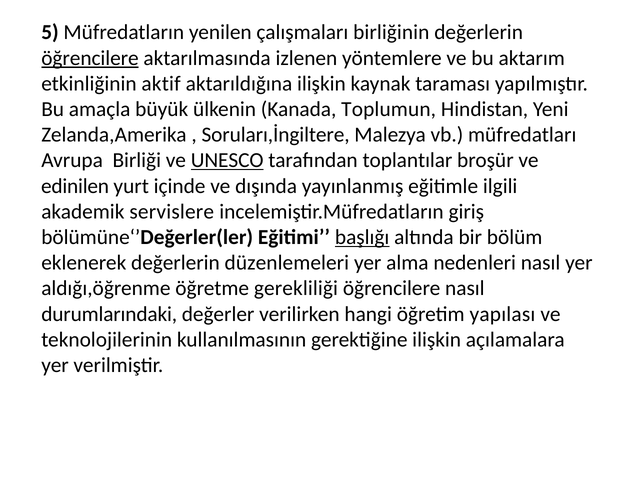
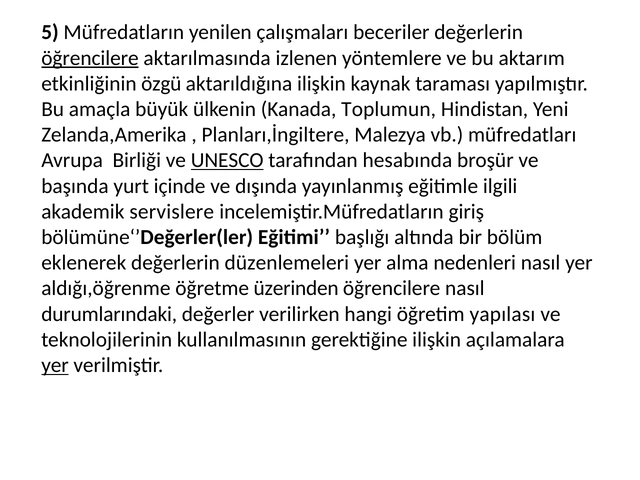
birliğinin: birliğinin -> beceriler (391, 32)
aktif: aktif -> özgü (161, 84)
Soruları,İngiltere: Soruları,İngiltere -> Planları,İngiltere (276, 135)
toplantılar: toplantılar -> hesabında (407, 160)
edinilen: edinilen -> başında (75, 186)
başlığı underline: present -> none (362, 237)
gerekliliği: gerekliliği -> üzerinden (296, 288)
yer underline: none -> present (55, 365)
